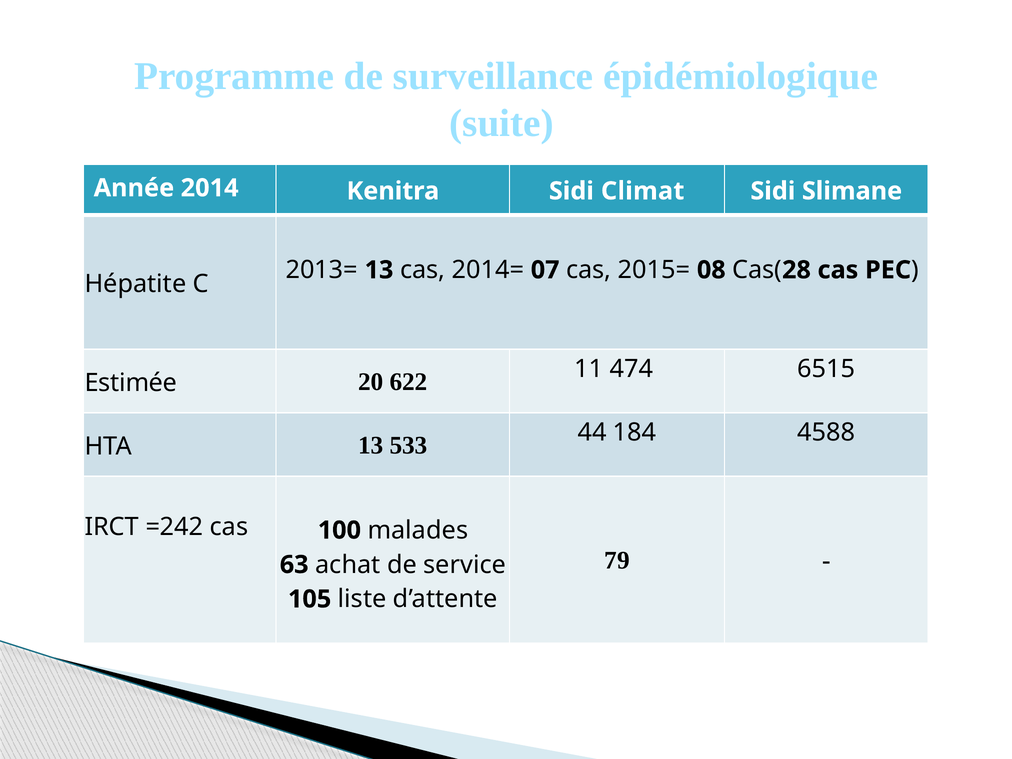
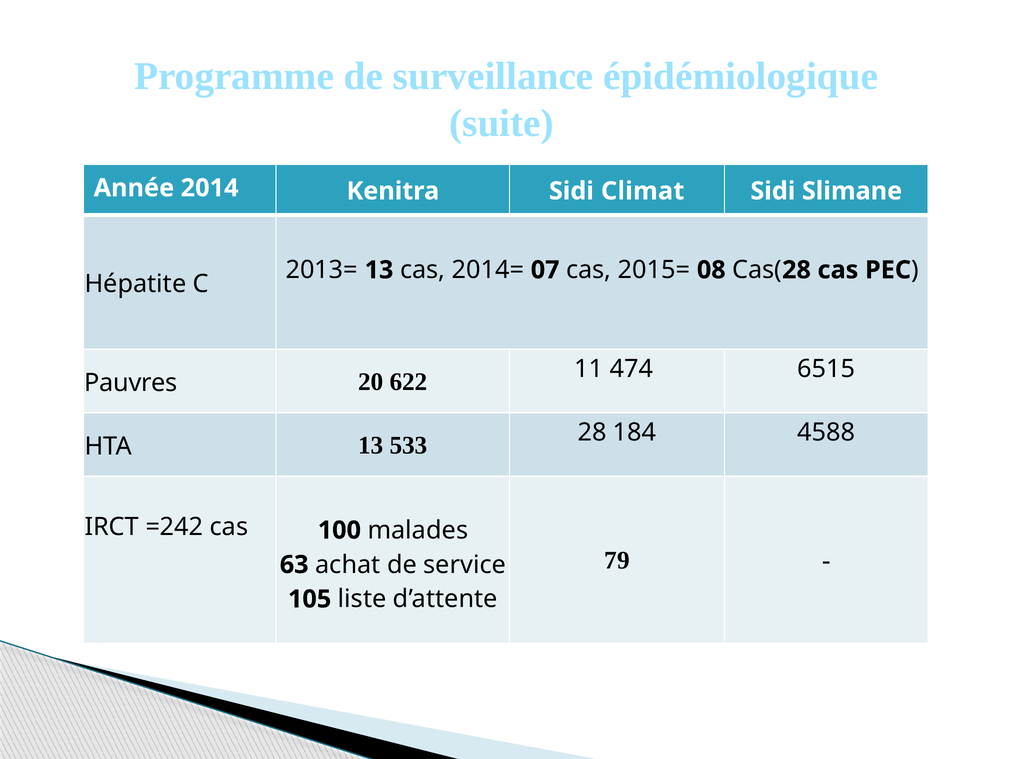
Estimée: Estimée -> Pauvres (131, 383)
533 44: 44 -> 28 (592, 432)
